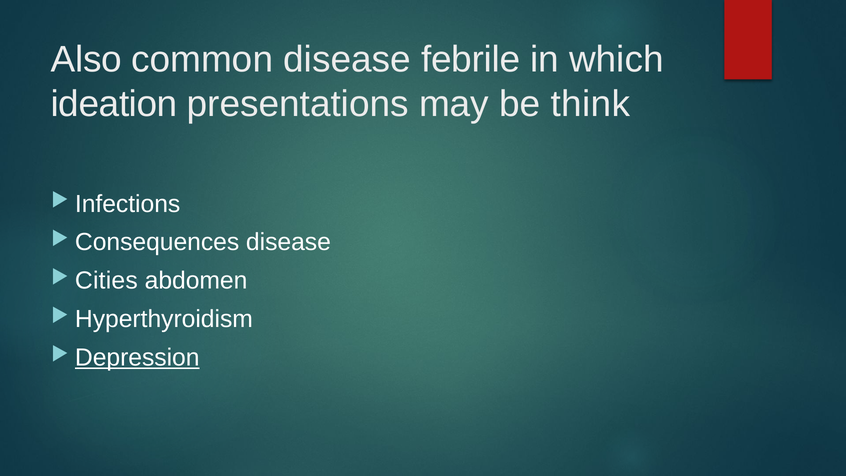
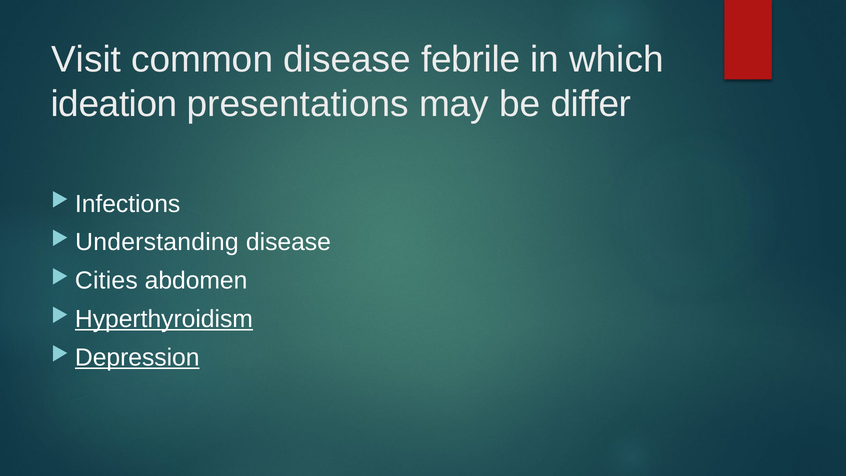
Also: Also -> Visit (86, 59)
think: think -> differ (591, 104)
Consequences: Consequences -> Understanding (157, 242)
Hyperthyroidism underline: none -> present (164, 319)
